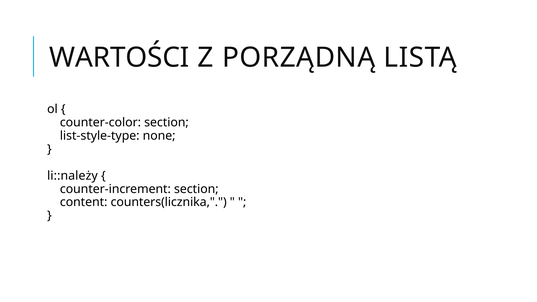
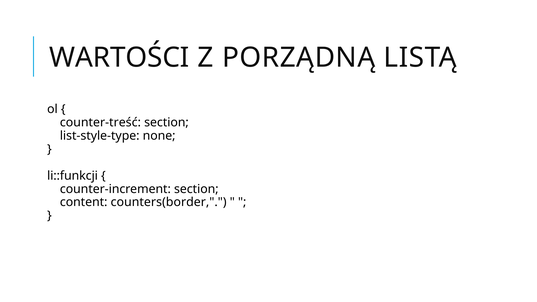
counter-color: counter-color -> counter-treść (100, 123)
li::należy: li::należy -> li::funkcji (73, 176)
counters(licznika: counters(licznika -> counters(border (169, 202)
